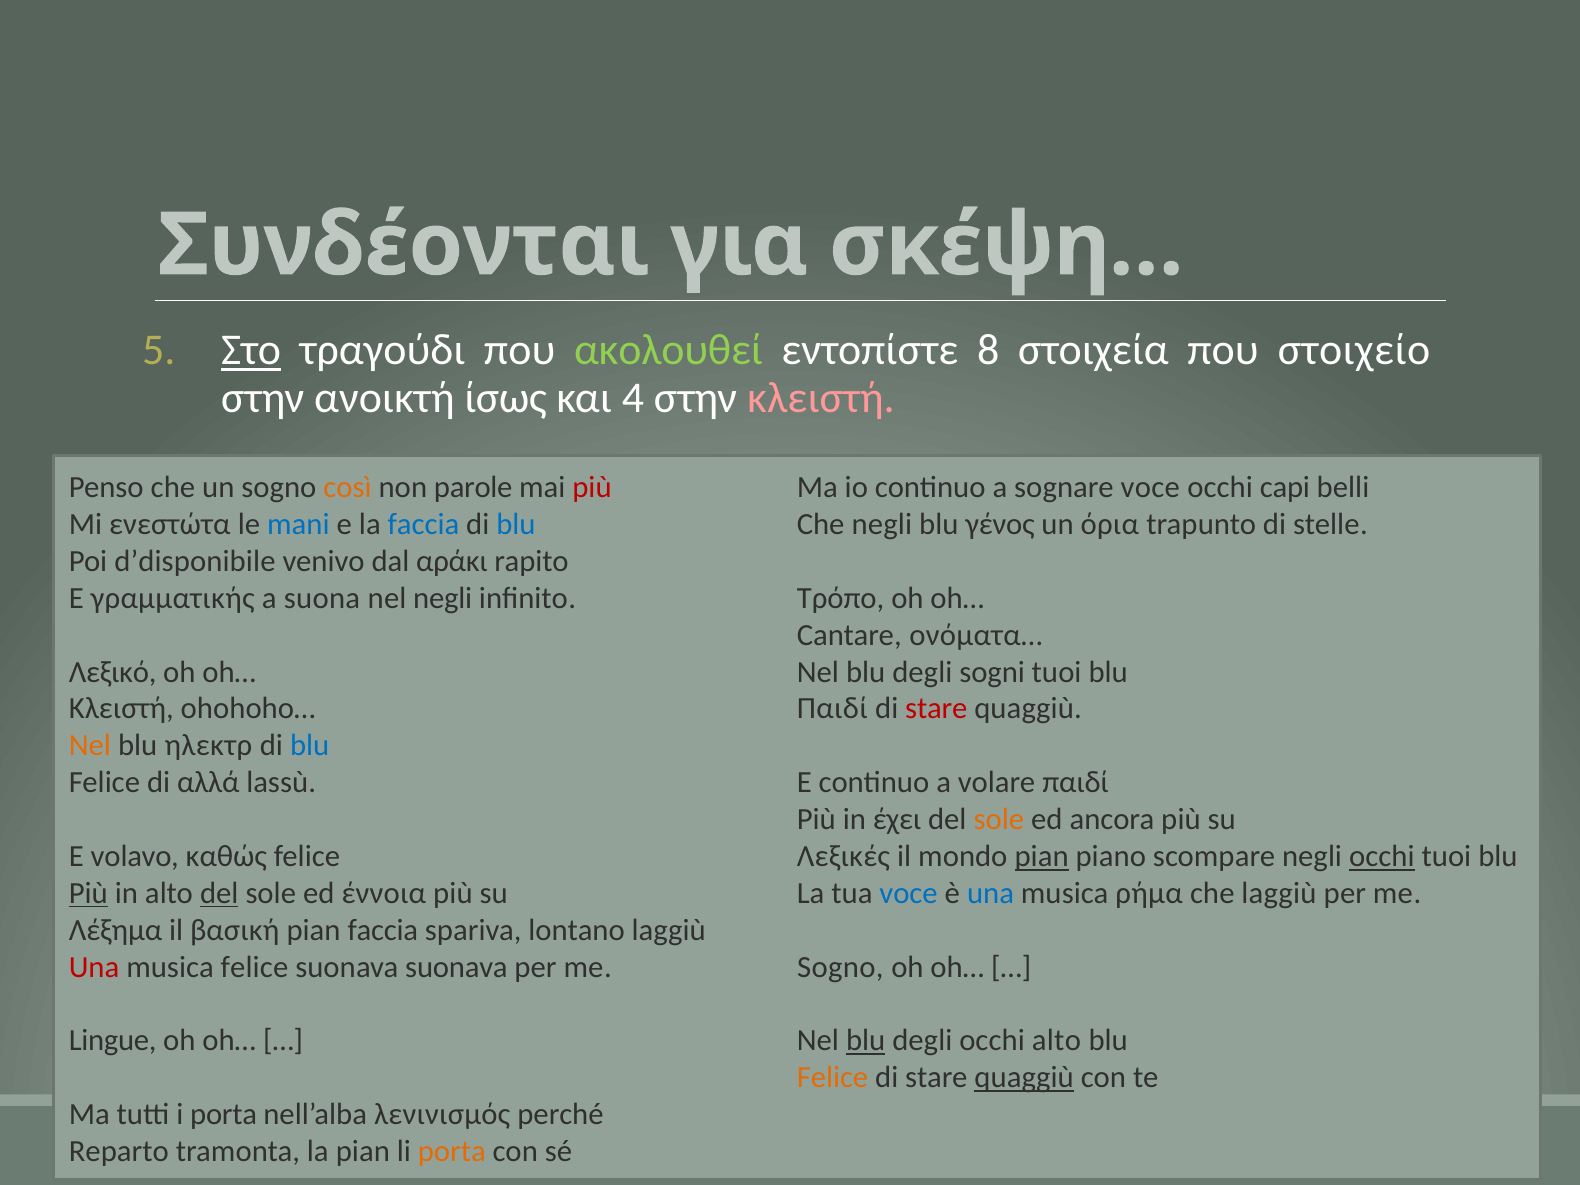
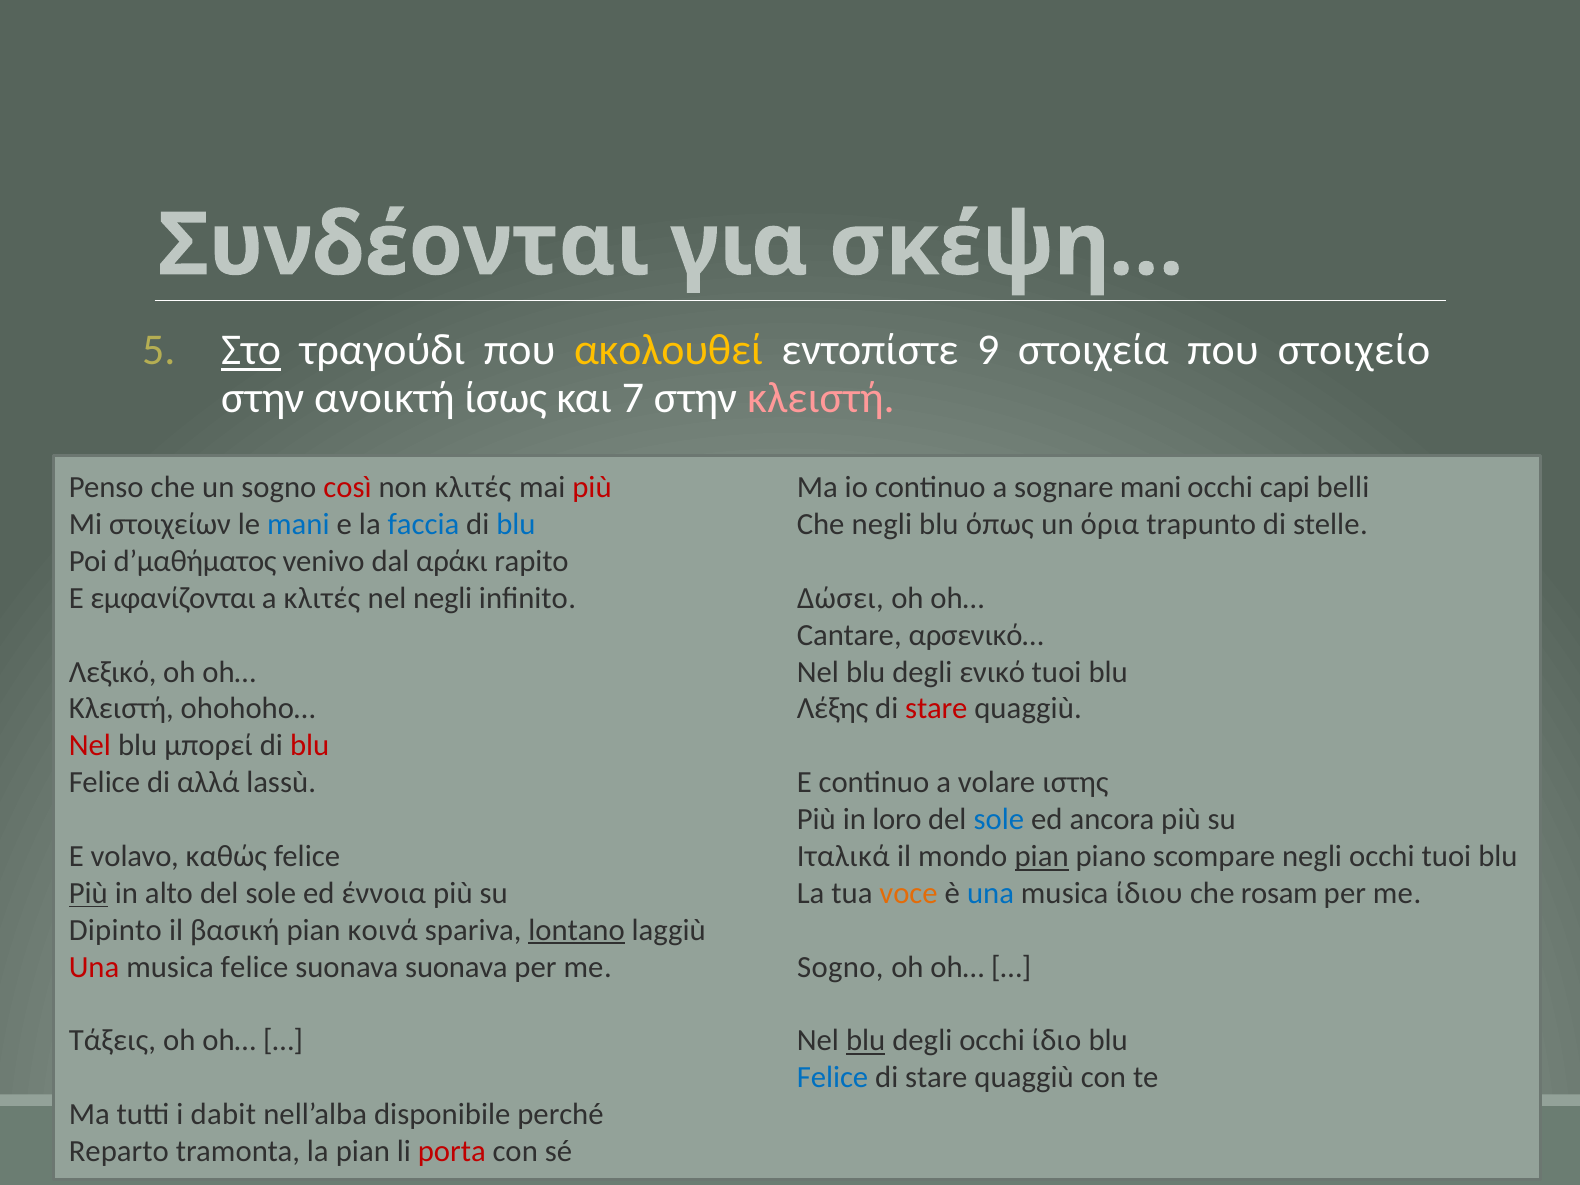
ακολουθεί colour: light green -> yellow (668, 350)
8: 8 -> 9 (988, 350)
4: 4 -> 7 (633, 398)
così colour: orange -> red (348, 487)
non parole: parole -> κλιτές (473, 487)
sognare voce: voce -> mani (1151, 487)
ενεστώτα: ενεστώτα -> στοιχείων (170, 524)
γένος: γένος -> όπως (1000, 524)
d’disponibile: d’disponibile -> d’μαθήματος (195, 561)
γραμματικής: γραμματικής -> εμφανίζονται (173, 598)
a suona: suona -> κλιτές (322, 598)
Τρόπο: Τρόπο -> Δώσει (840, 598)
ονόματα…: ονόματα… -> αρσενικό… (976, 635)
sogni: sogni -> ενικό (992, 672)
Παιδί: Παιδί -> Λέξης (833, 709)
Nel colour: orange -> red (90, 746)
ηλεκτρ: ηλεκτρ -> μπορεί (209, 746)
blu colour: blue -> red (310, 746)
volare παιδί: παιδί -> ιστης (1075, 783)
έχει: έχει -> loro (897, 819)
sole colour: orange -> blue (999, 819)
Λεξικές: Λεξικές -> Ιταλικά (843, 856)
occhi underline: present -> none (1382, 856)
del underline: present -> none (219, 893)
voce colour: blue -> orange (909, 893)
ρήμα: ρήμα -> ίδιου (1149, 893)
che laggiù: laggiù -> rosam (1279, 893)
Λέξημα: Λέξημα -> Dipinto (115, 930)
pian faccia: faccia -> κοινά (383, 930)
lontano underline: none -> present (577, 930)
Lingue: Lingue -> Τάξεις (112, 1041)
occhi alto: alto -> ίδιο (1056, 1041)
Felice colour: orange -> blue (833, 1078)
quaggiù underline: present -> none (1024, 1078)
i porta: porta -> dabit (223, 1115)
λενινισμός: λενινισμός -> disponibile (442, 1115)
porta colour: orange -> red (452, 1151)
